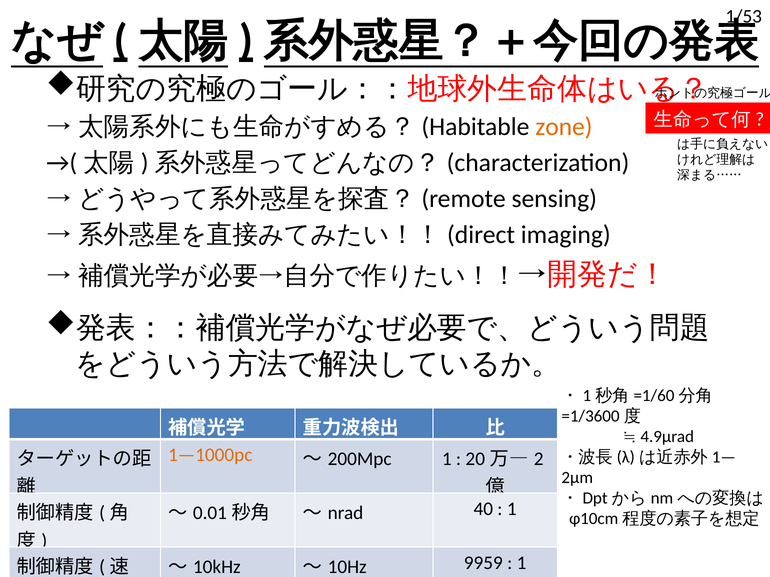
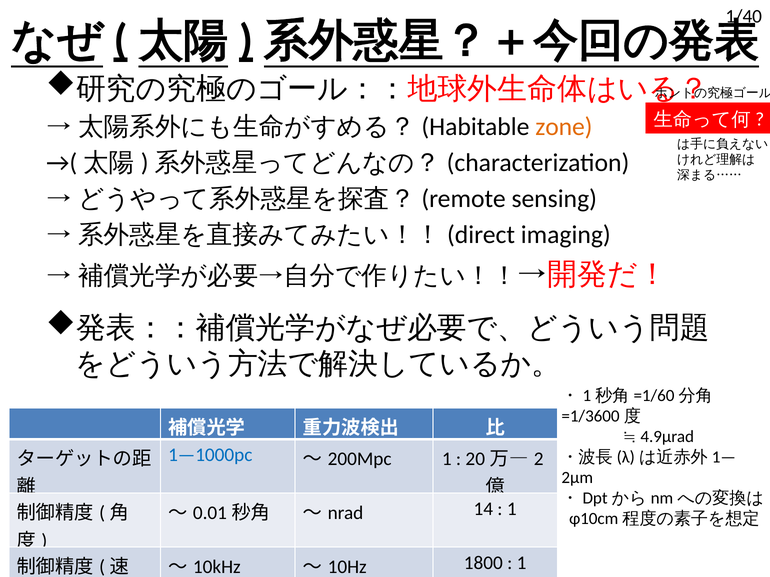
1/53: 1/53 -> 1/40 (744, 17)
1—1000pc colour: orange -> blue (210, 455)
40: 40 -> 14 (483, 509)
9959: 9959 -> 1800 (483, 563)
